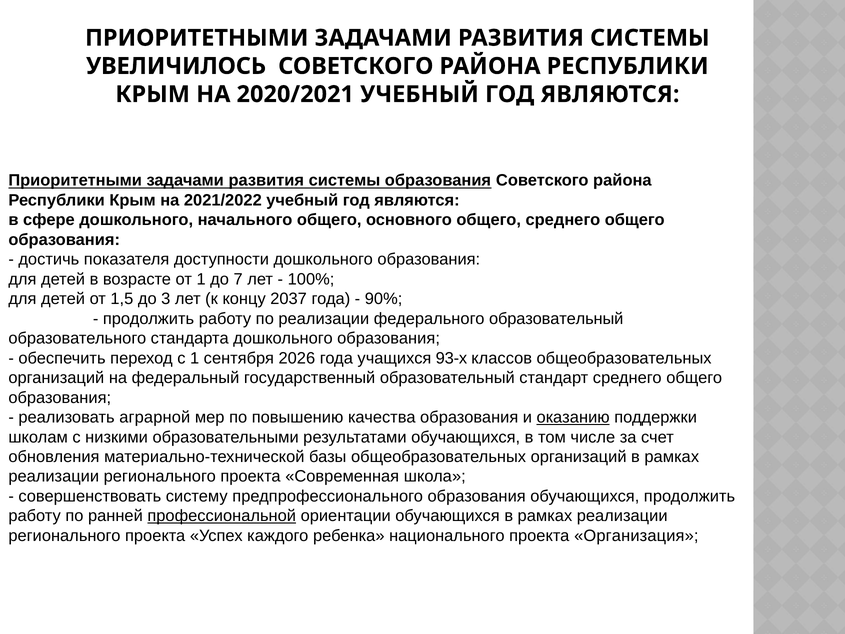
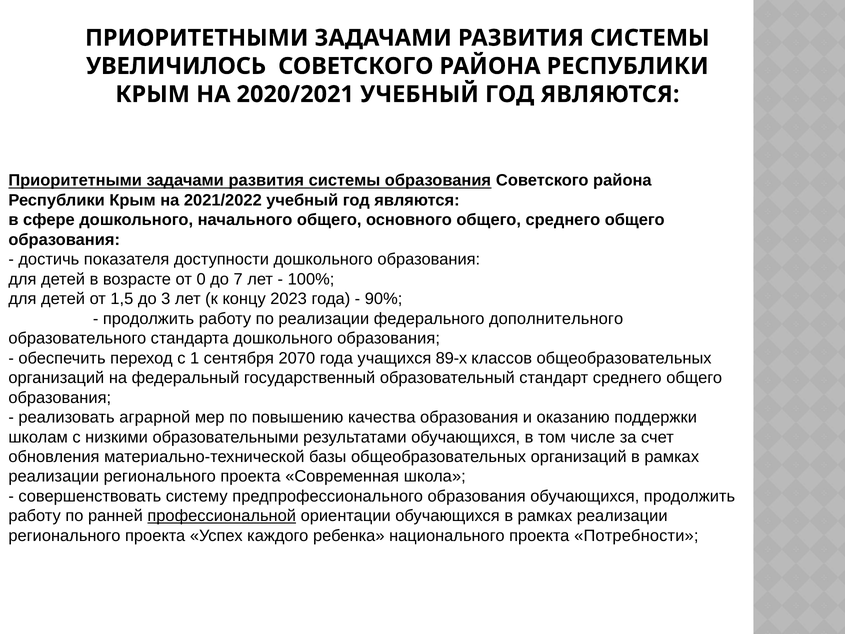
от 1: 1 -> 0 (201, 279)
2037: 2037 -> 2023 (289, 299)
федерального образовательный: образовательный -> дополнительного (556, 319)
2026: 2026 -> 2070 (297, 358)
93-х: 93-х -> 89-х (451, 358)
оказанию underline: present -> none (573, 417)
Организация: Организация -> Потребности (636, 536)
